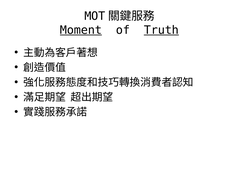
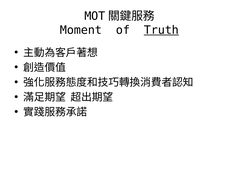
Moment underline: present -> none (81, 30)
